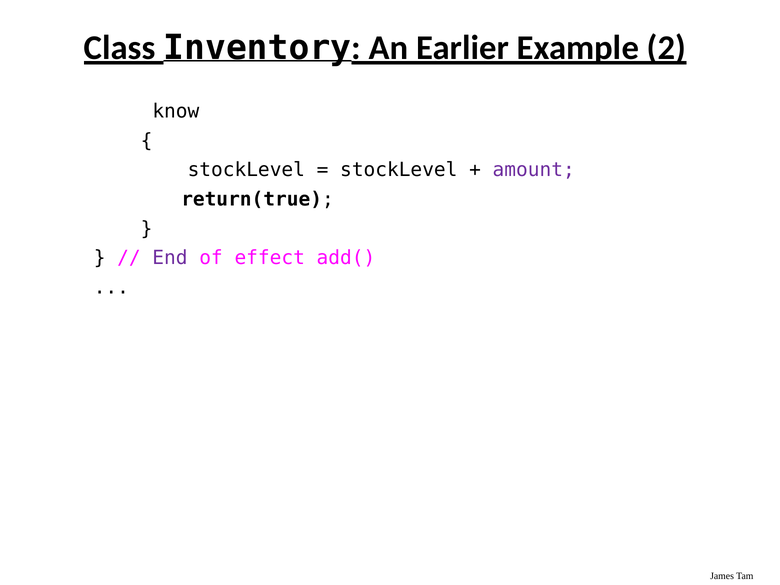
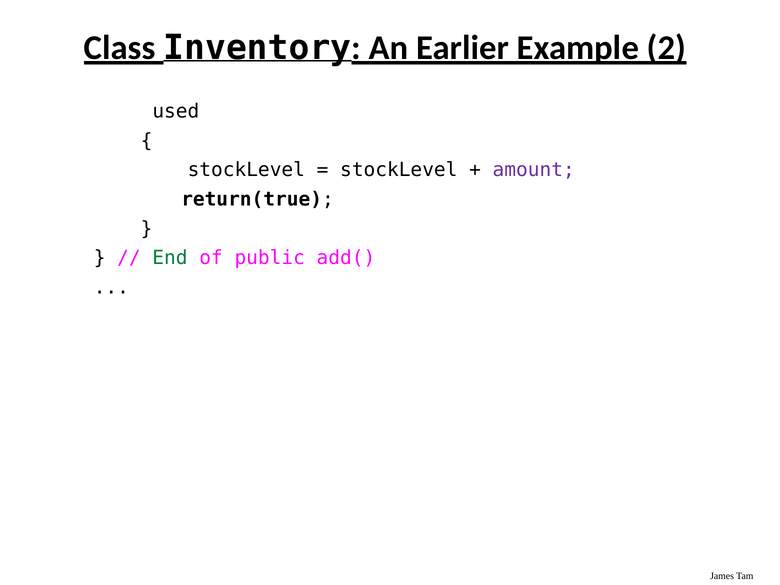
know: know -> used (176, 112)
End colour: purple -> green (170, 258)
effect: effect -> public (270, 258)
